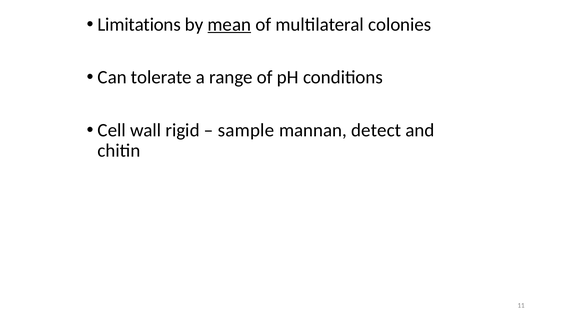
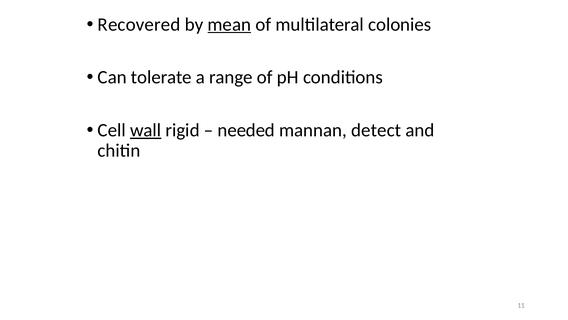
Limitations: Limitations -> Recovered (139, 24)
wall underline: none -> present (146, 130)
sample: sample -> needed (246, 130)
